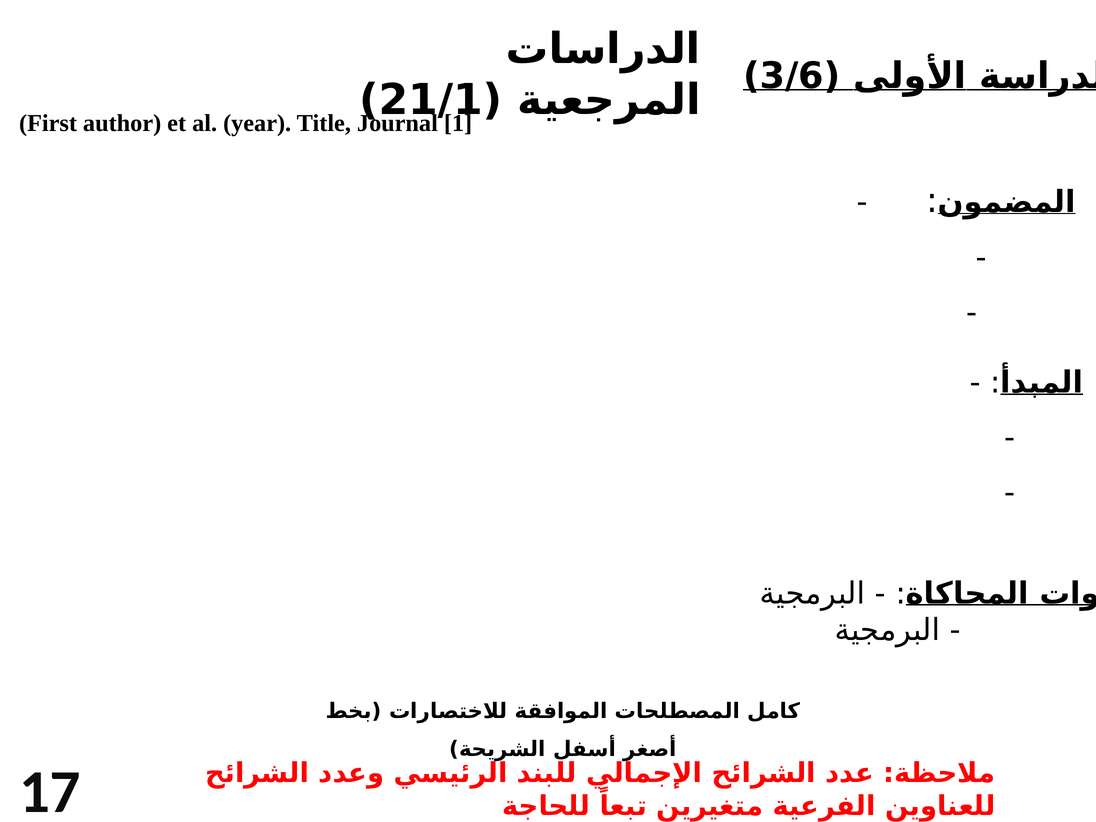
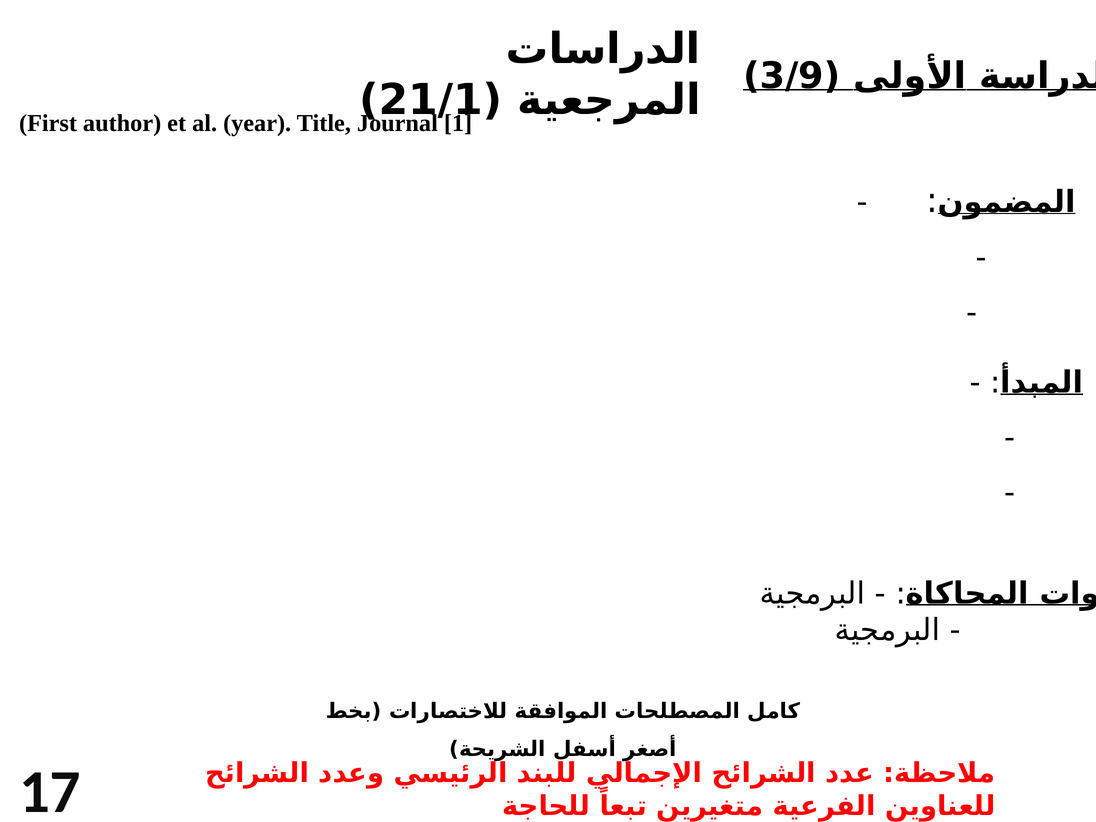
3/6: 3/6 -> 3/9 (792, 76)
